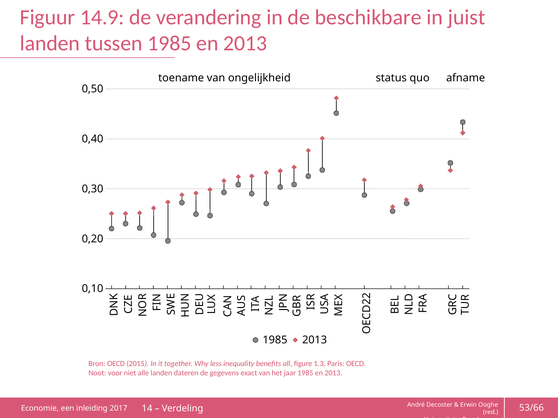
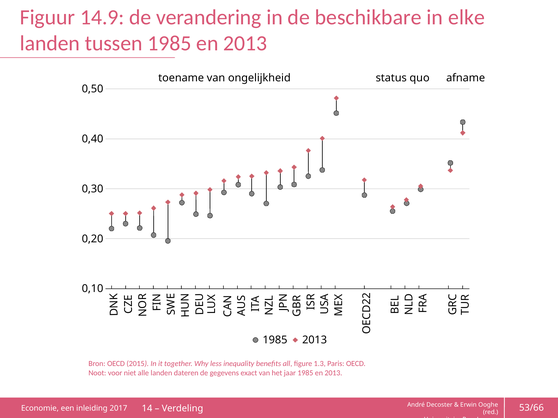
juist: juist -> elke (467, 17)
